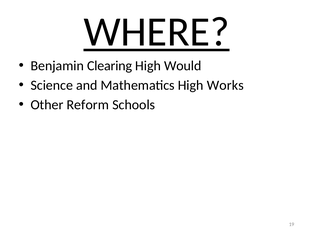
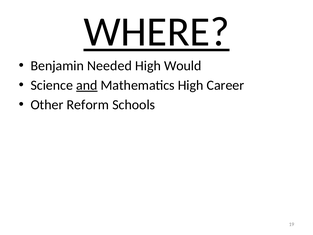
Clearing: Clearing -> Needed (109, 66)
and underline: none -> present (87, 85)
Works: Works -> Career (225, 85)
